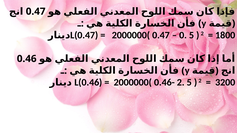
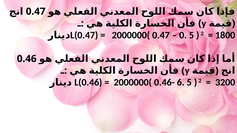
0.46- 2: 2 -> 6 (181, 83)
